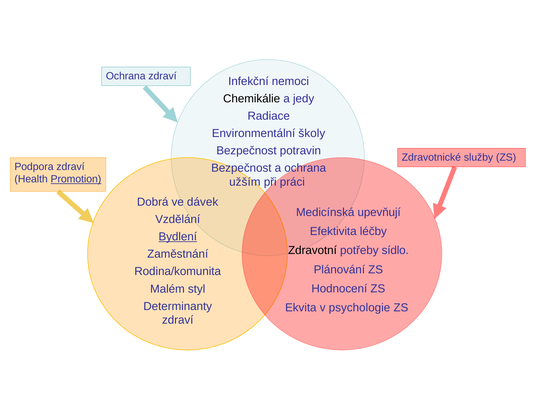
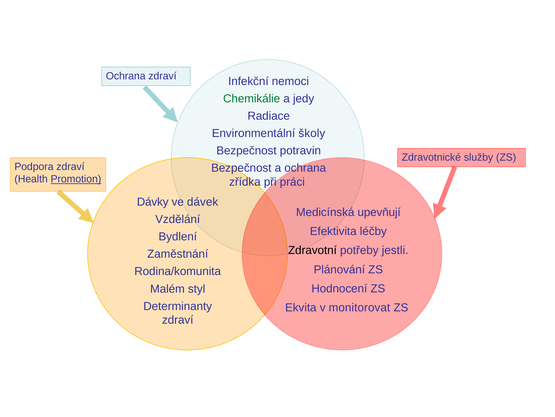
Chemikálie colour: black -> green (252, 98)
užším: užším -> zřídka (245, 182)
Dobrá: Dobrá -> Dávky (153, 202)
Bydlení underline: present -> none (178, 236)
sídlo: sídlo -> jestli (395, 250)
psychologie: psychologie -> monitorovat (359, 307)
